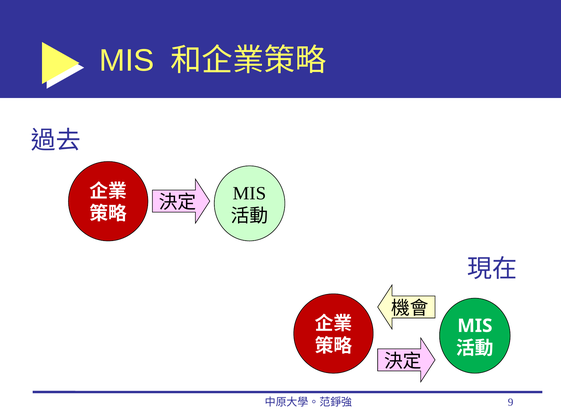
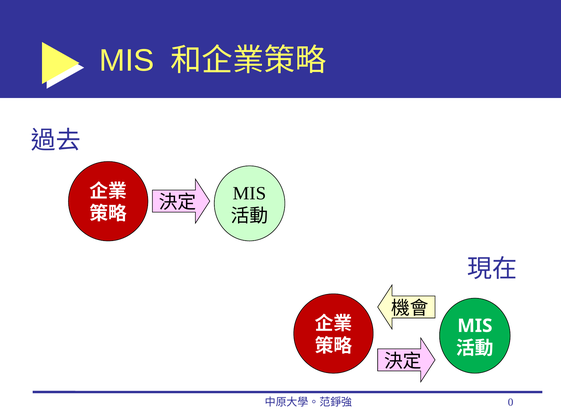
9: 9 -> 0 (511, 403)
